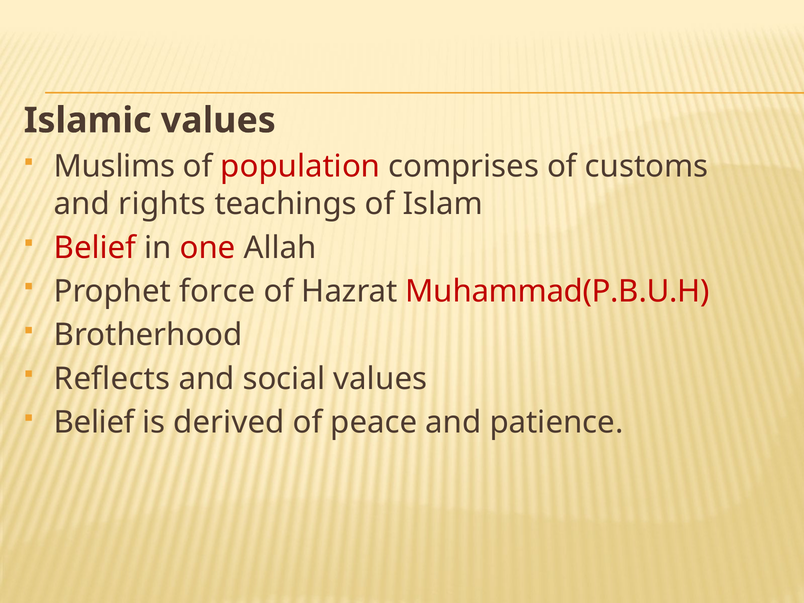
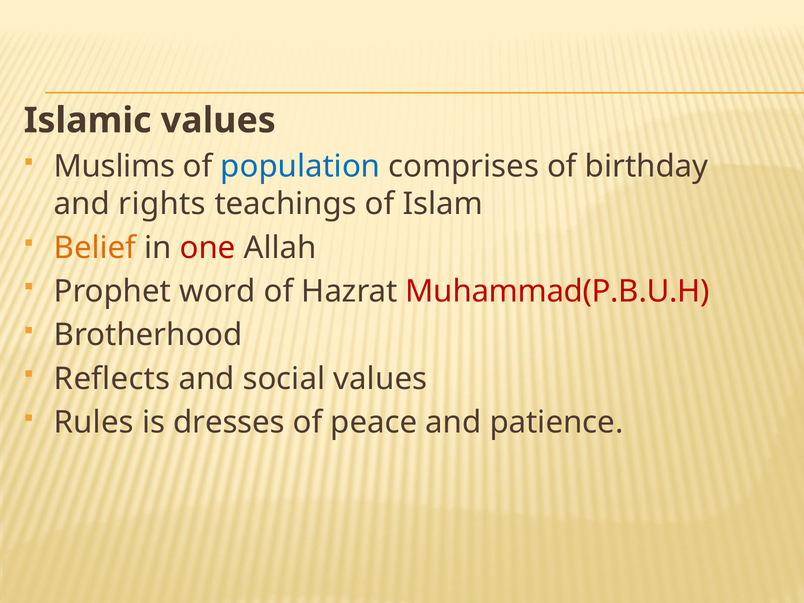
population colour: red -> blue (300, 167)
customs: customs -> birthday (647, 167)
Belief colour: red -> orange (95, 248)
force: force -> word (217, 291)
Belief: Belief -> Rules (94, 423)
derived: derived -> dresses (229, 423)
